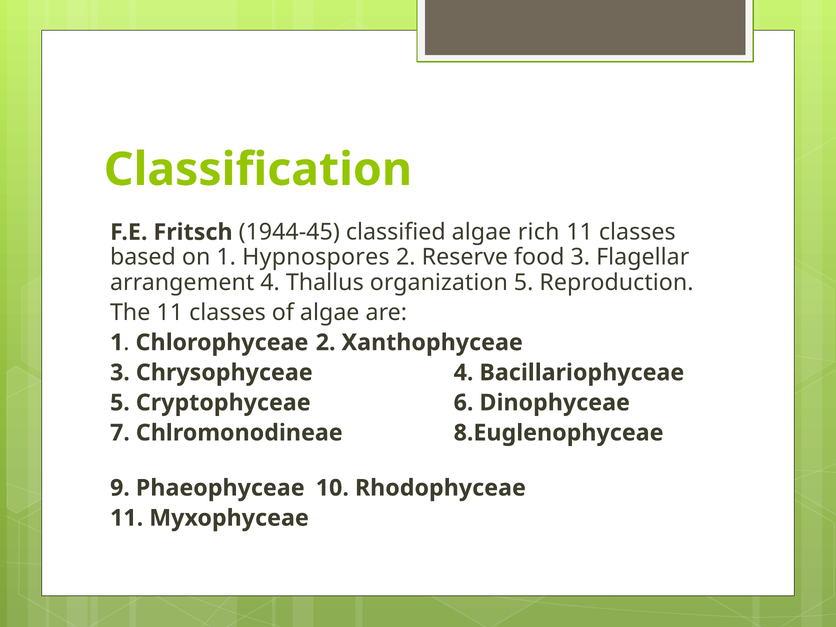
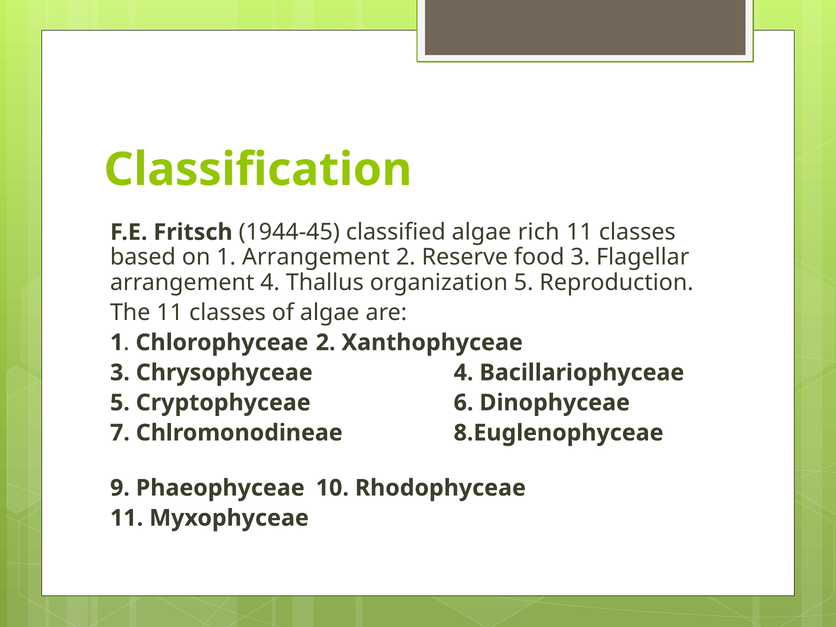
1 Hypnospores: Hypnospores -> Arrangement (316, 257)
